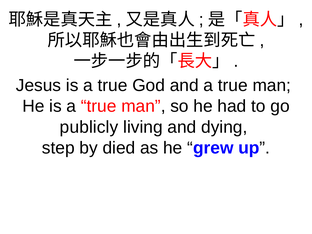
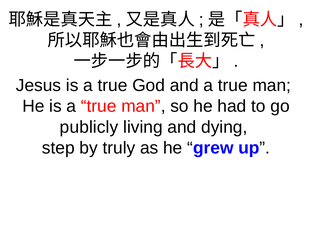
died: died -> truly (119, 148)
